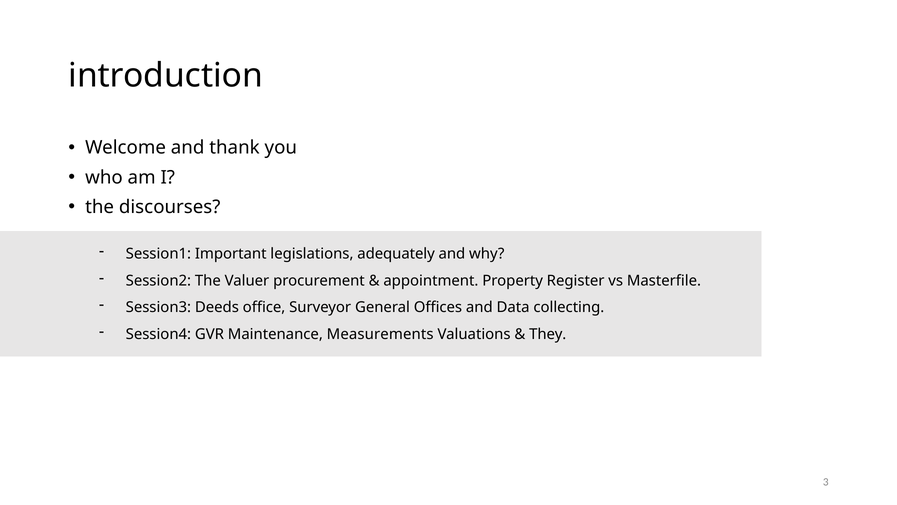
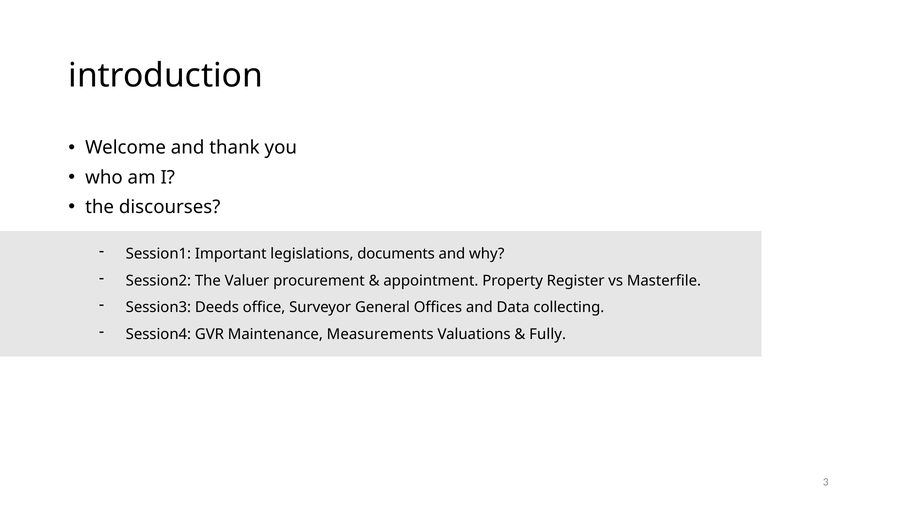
adequately: adequately -> documents (396, 253)
They: They -> Fully (548, 334)
